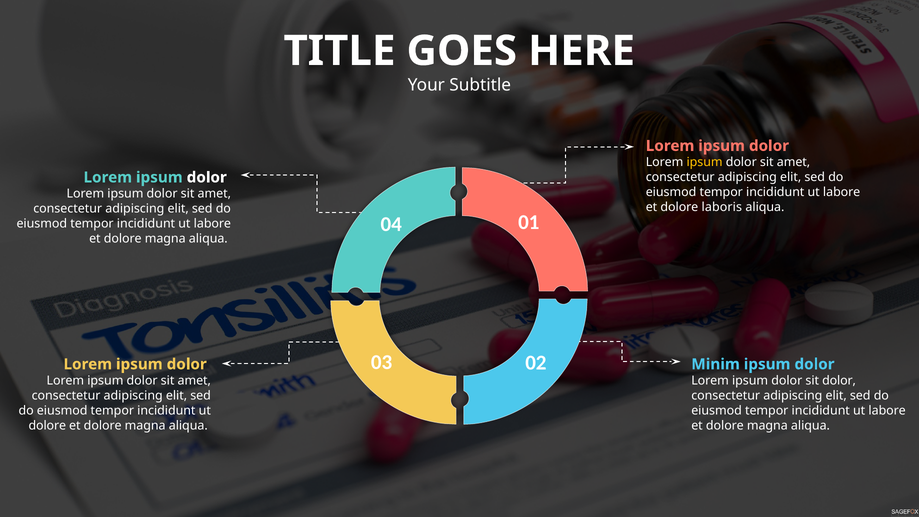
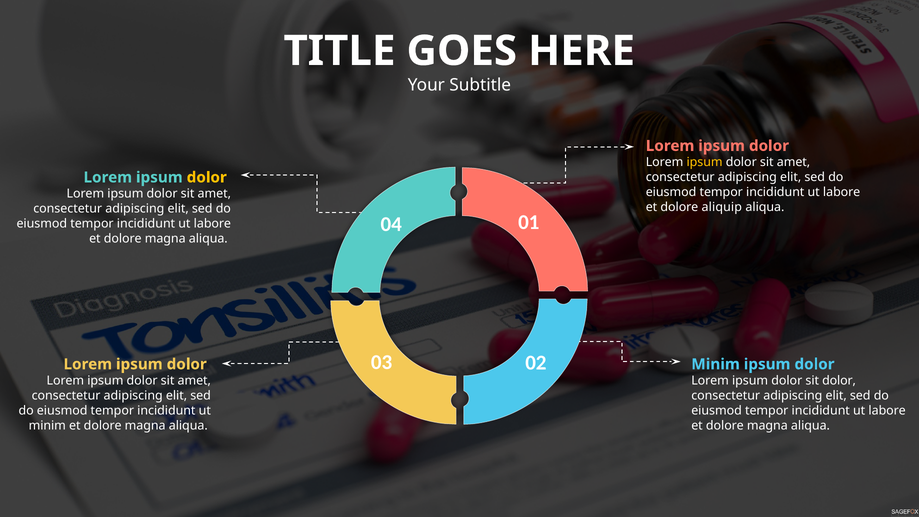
dolor colour: white -> yellow (207, 177)
laboris: laboris -> aliquip (722, 207)
dolore: dolore -> minim (47, 425)
